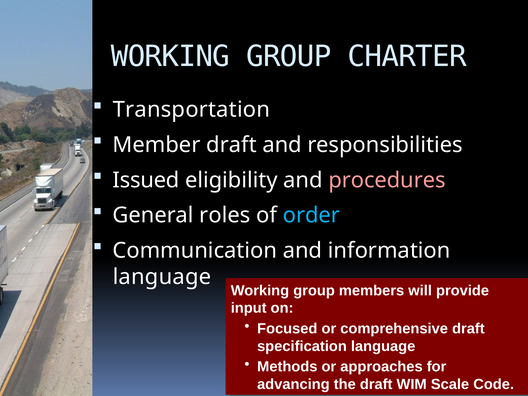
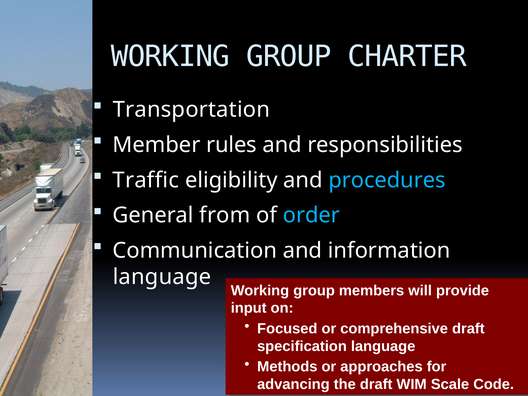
Member draft: draft -> rules (231, 145)
Issued: Issued -> Traffic (146, 180)
procedures colour: pink -> light blue (387, 180)
roles: roles -> from (225, 215)
